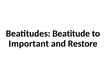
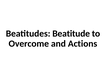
Important: Important -> Overcome (29, 44)
Restore: Restore -> Actions (83, 44)
